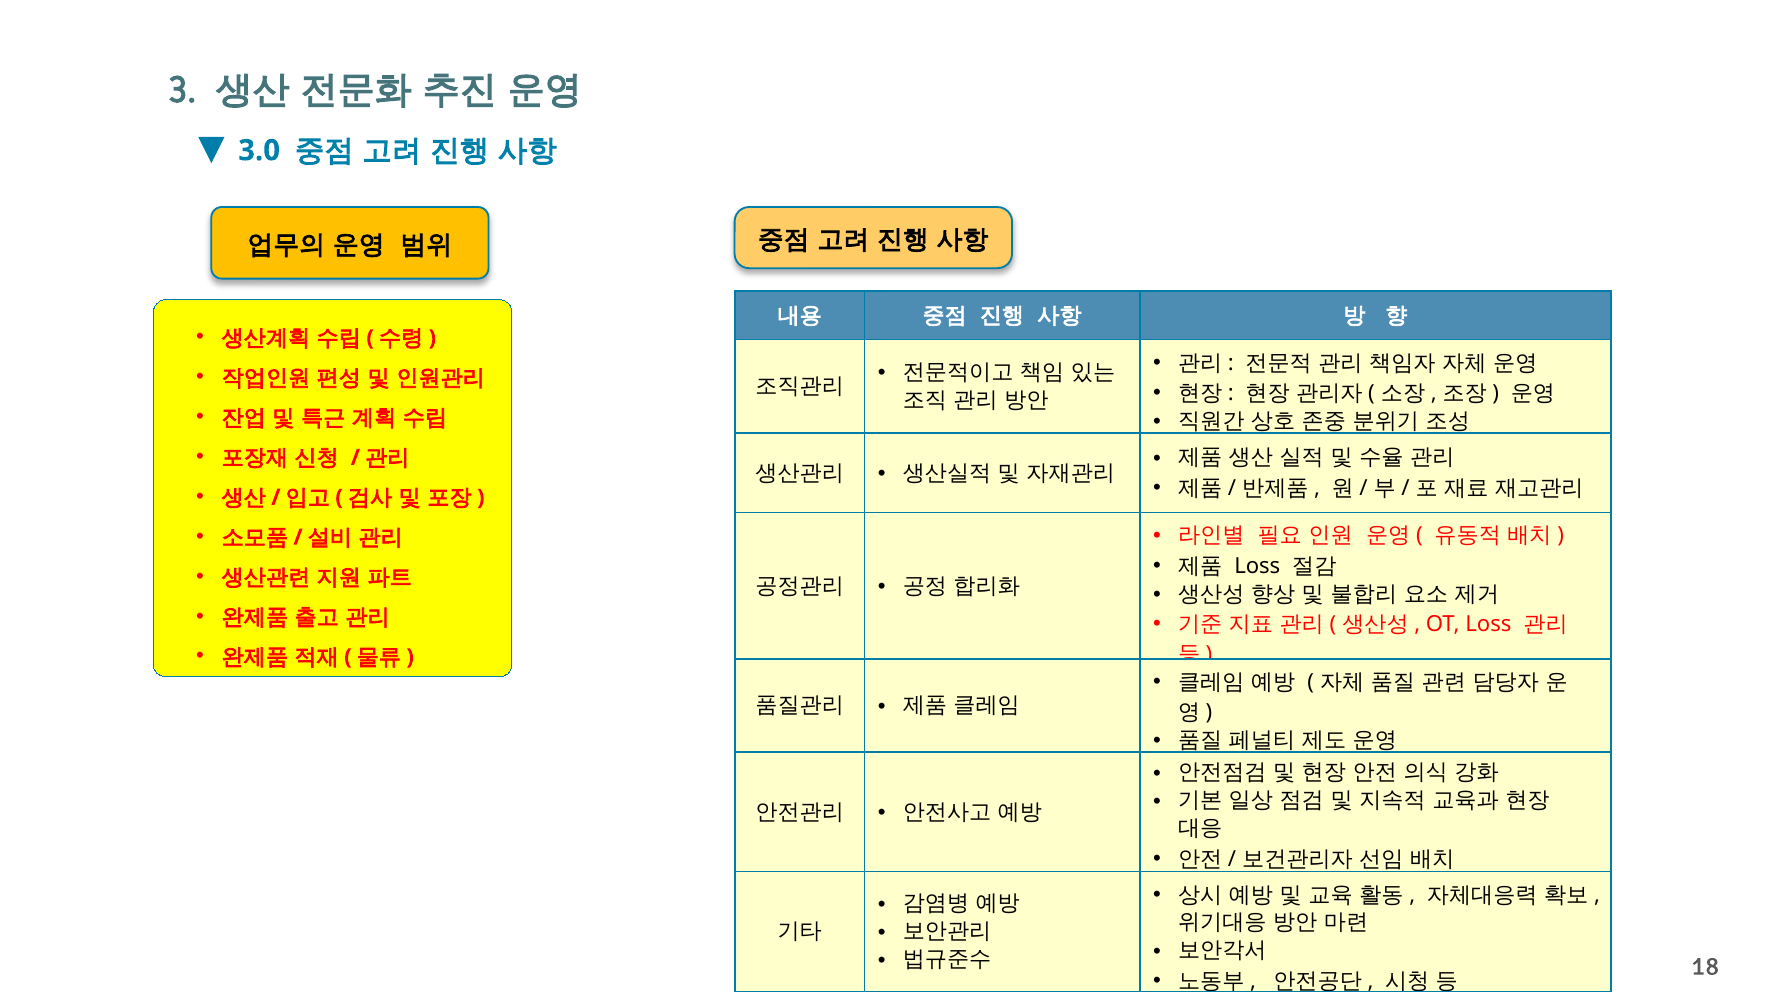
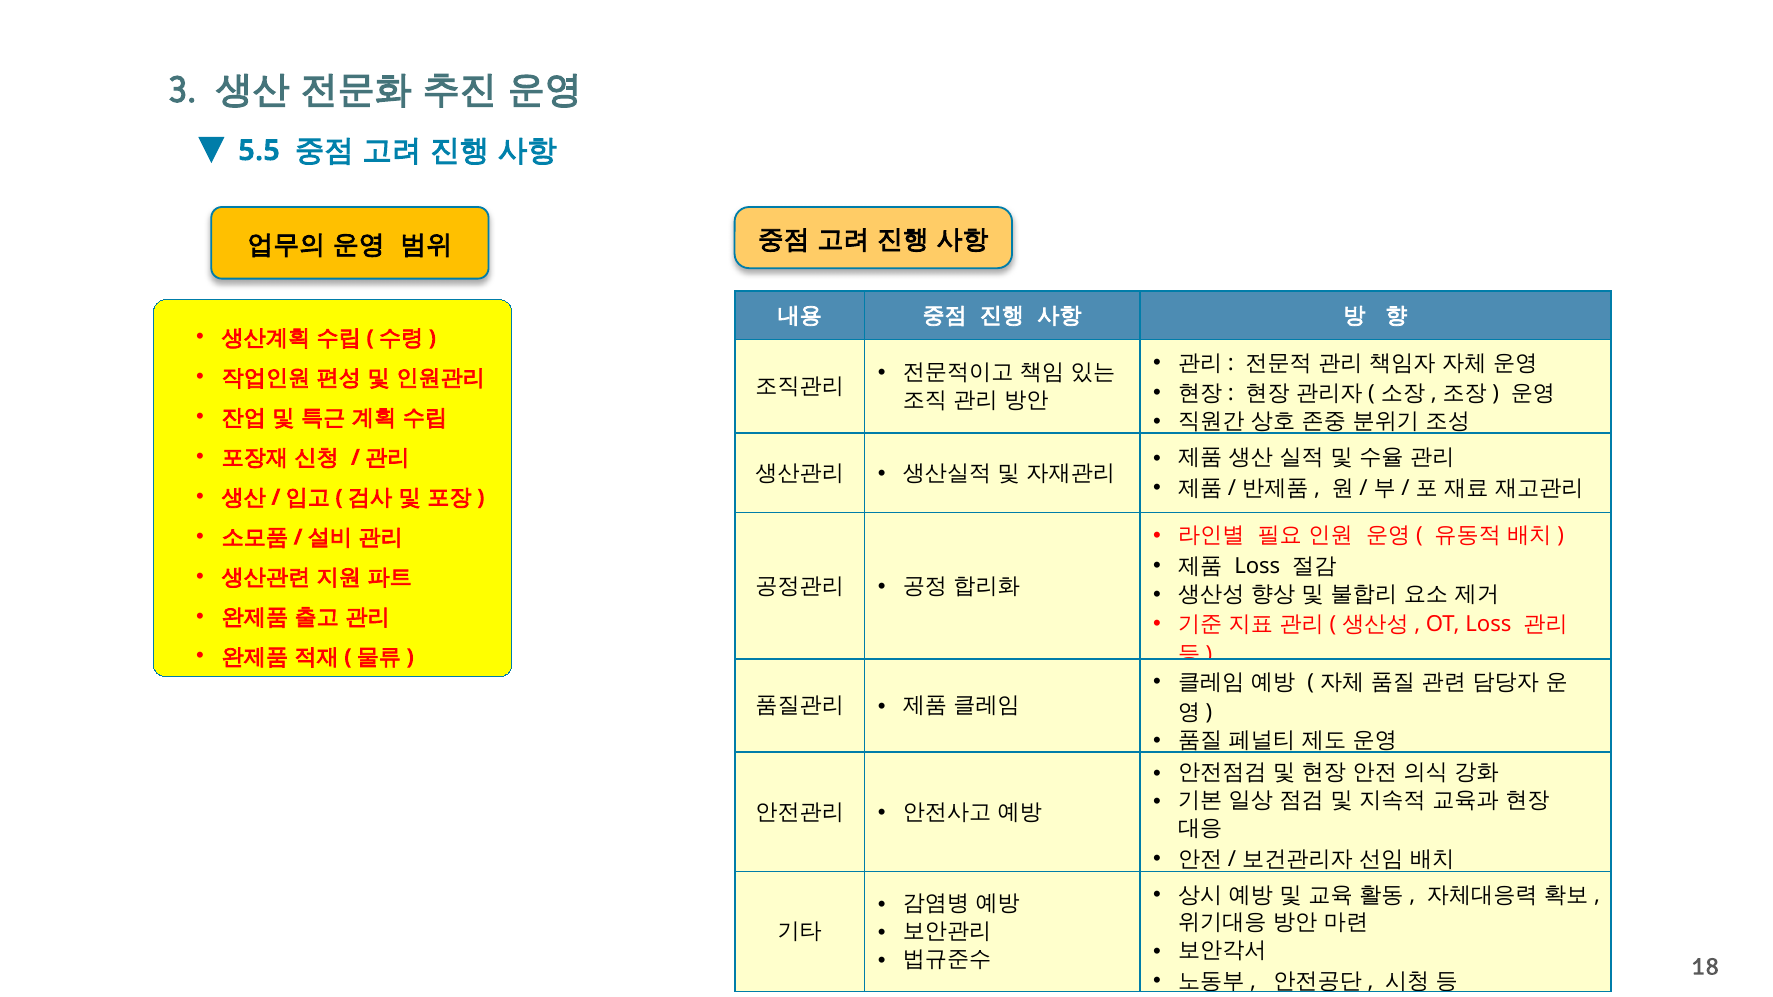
3.0: 3.0 -> 5.5 (259, 151)
